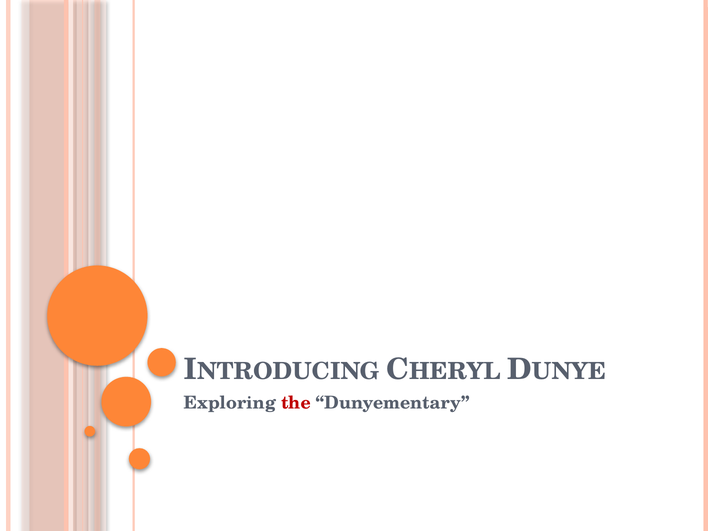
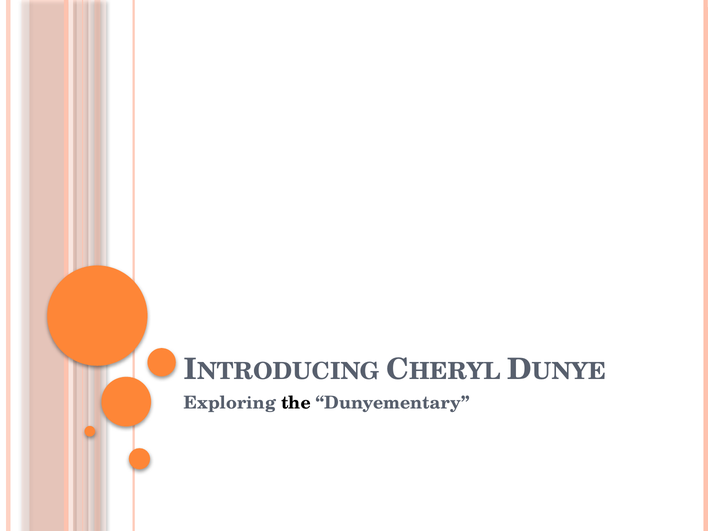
the colour: red -> black (296, 403)
